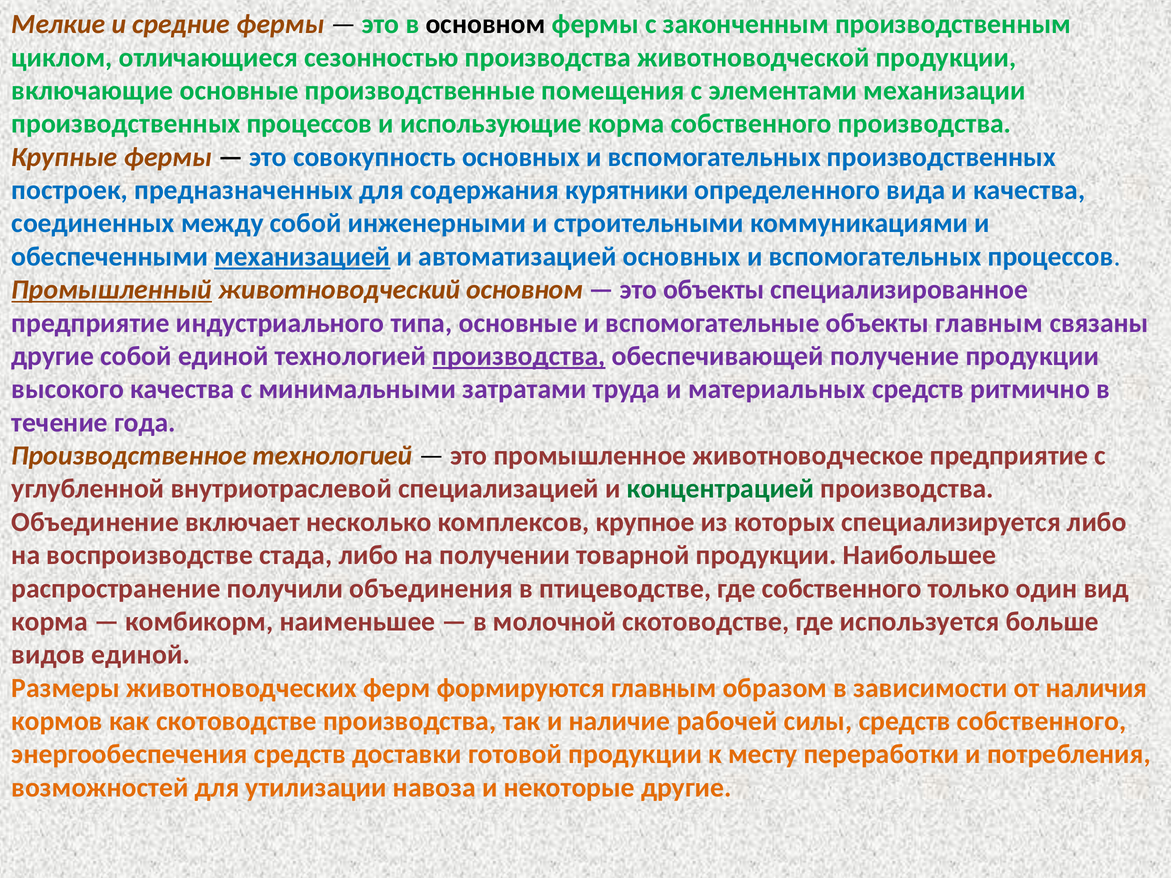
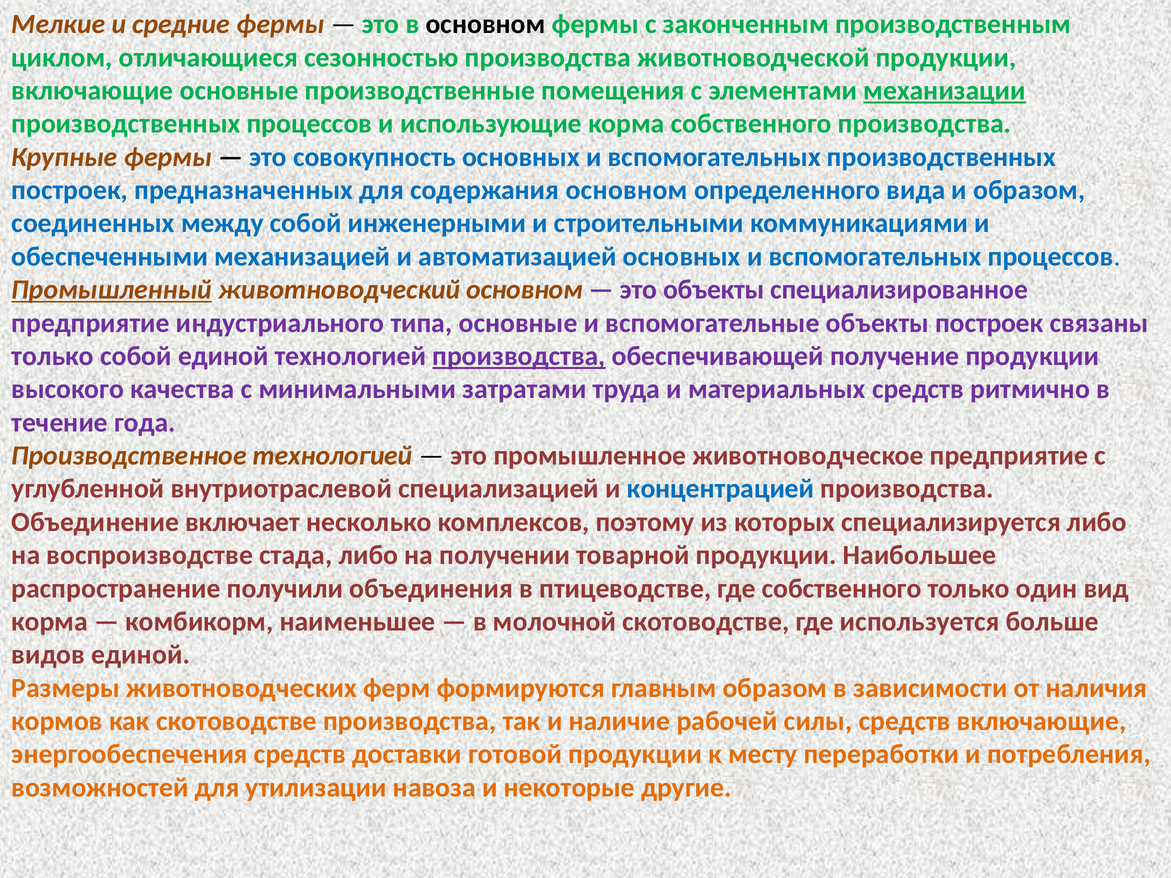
механизации underline: none -> present (945, 91)
содержания курятники: курятники -> основном (627, 190)
и качества: качества -> образом (1029, 190)
механизацией underline: present -> none (302, 257)
объекты главным: главным -> построек (989, 323)
другие: другие -> только (53, 356)
концентрацией colour: green -> blue (721, 489)
крупное: крупное -> поэтому (645, 522)
средств собственного: собственного -> включающие (1042, 721)
